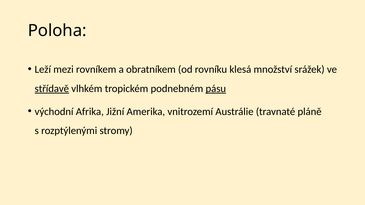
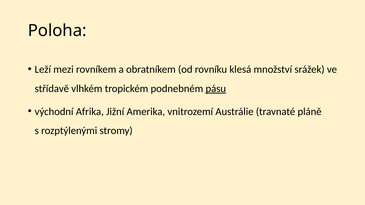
střídavě underline: present -> none (52, 89)
